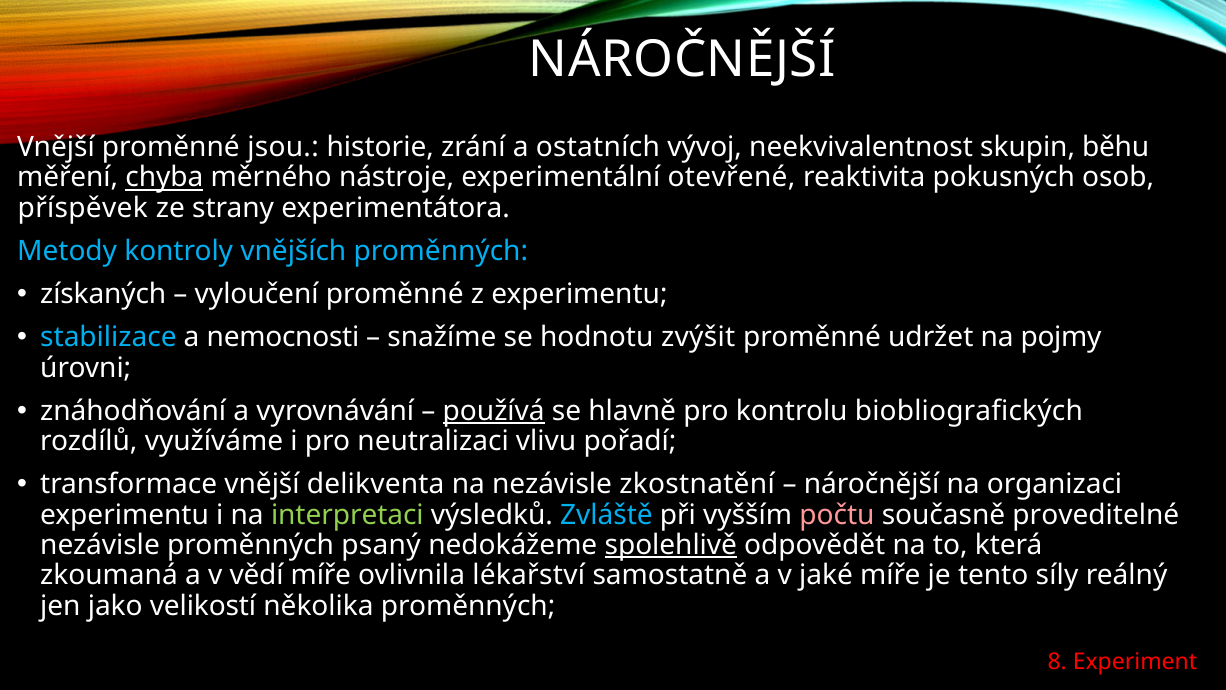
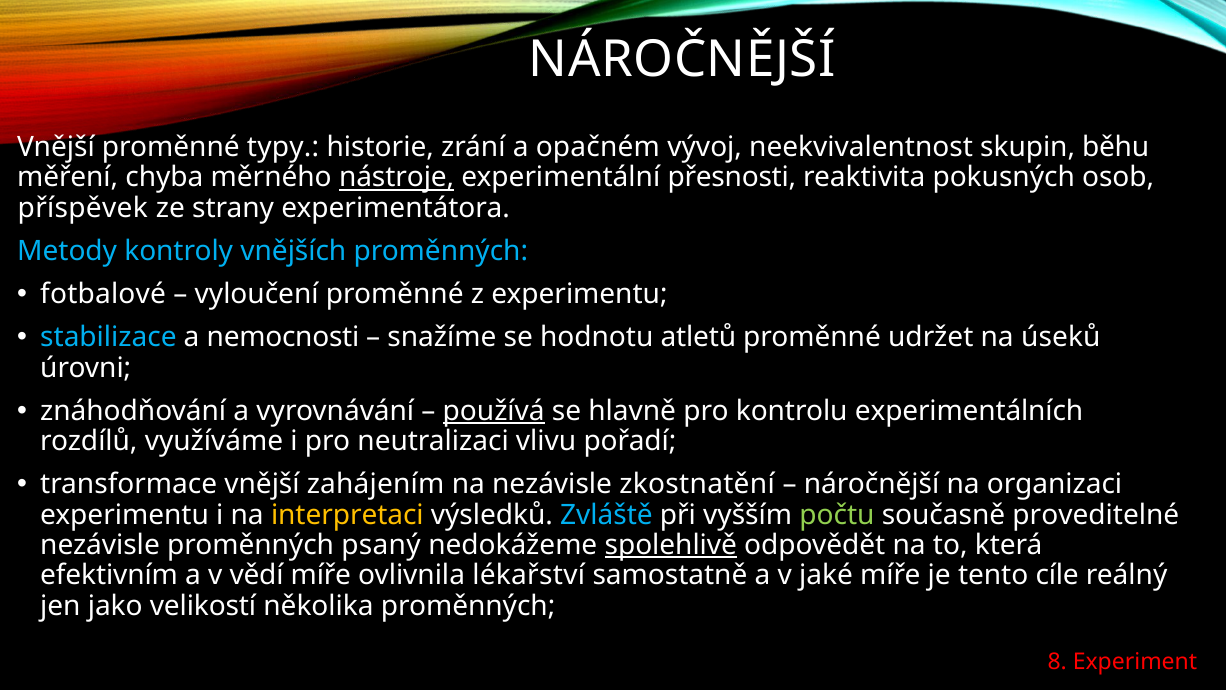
jsou: jsou -> typy (283, 147)
ostatních: ostatních -> opačném (598, 147)
chyba underline: present -> none (164, 178)
nástroje underline: none -> present (397, 178)
otevřené: otevřené -> přesnosti (732, 178)
získaných: získaných -> fotbalové (103, 294)
zvýšit: zvýšit -> atletů (698, 337)
pojmy: pojmy -> úseků (1061, 337)
biobliografických: biobliografických -> experimentálních (969, 411)
delikventa: delikventa -> zahájením (376, 484)
interpretaci colour: light green -> yellow (347, 514)
počtu colour: pink -> light green (837, 514)
zkoumaná: zkoumaná -> efektivním (109, 575)
síly: síly -> cíle (1057, 575)
